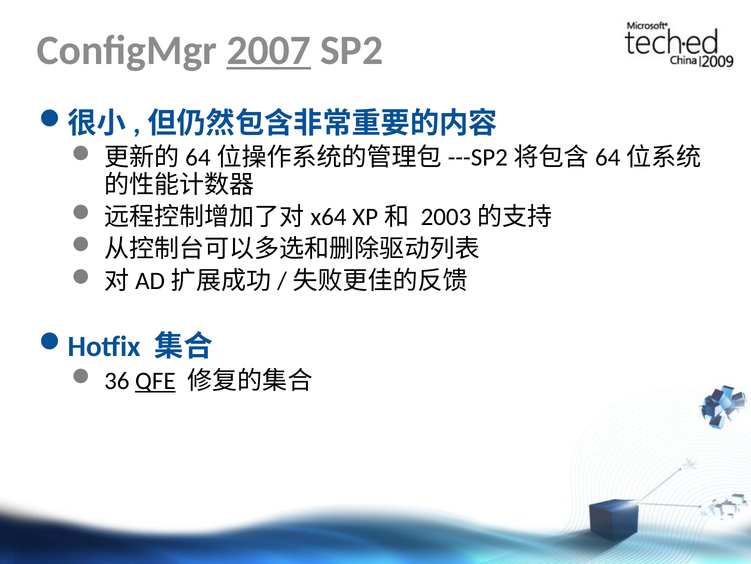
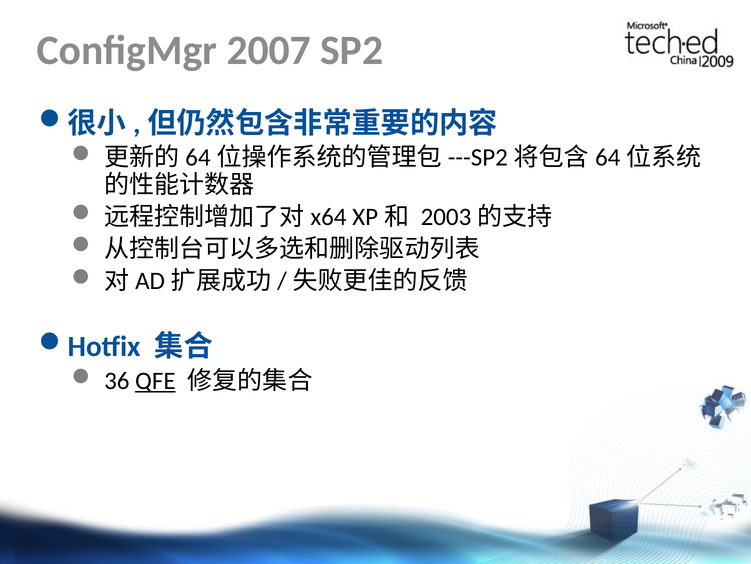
2007 underline: present -> none (269, 50)
